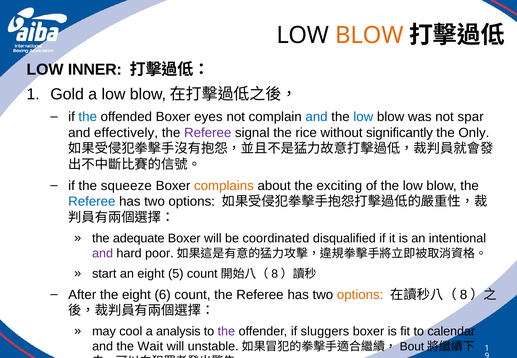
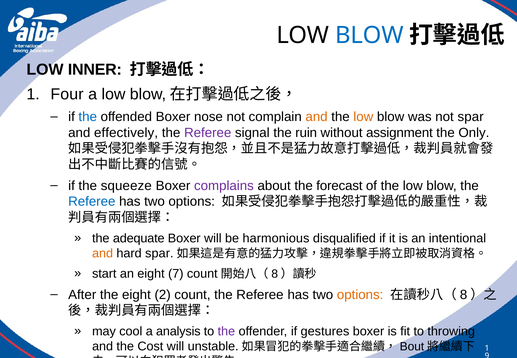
BLOW colour: orange -> blue (369, 35)
Gold: Gold -> Four (67, 94)
eyes: eyes -> nose (208, 117)
and colour: blue -> orange (317, 117)
low colour: blue -> orange (363, 117)
rice: rice -> ruin (306, 133)
significantly: significantly -> assignment (399, 133)
complains colour: orange -> purple (224, 186)
exciting: exciting -> forecast (339, 186)
coordinated: coordinated -> harmonious (276, 238)
and colour: purple -> orange (103, 253)
hard poor: poor -> spar (159, 253)
eight 5: 5 -> 7 (176, 274)
6: 6 -> 2 (163, 295)
sluggers: sluggers -> gestures (325, 331)
calendar: calendar -> throwing (451, 331)
Wait: Wait -> Cost (150, 346)
